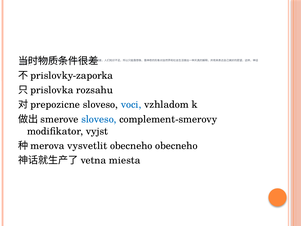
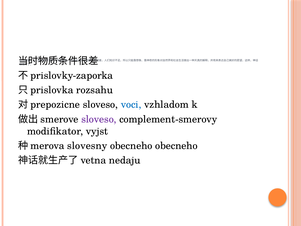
sloveso colour: blue -> purple (99, 119)
vysvetlit: vysvetlit -> slovesny (87, 146)
miesta: miesta -> nedaju (125, 160)
